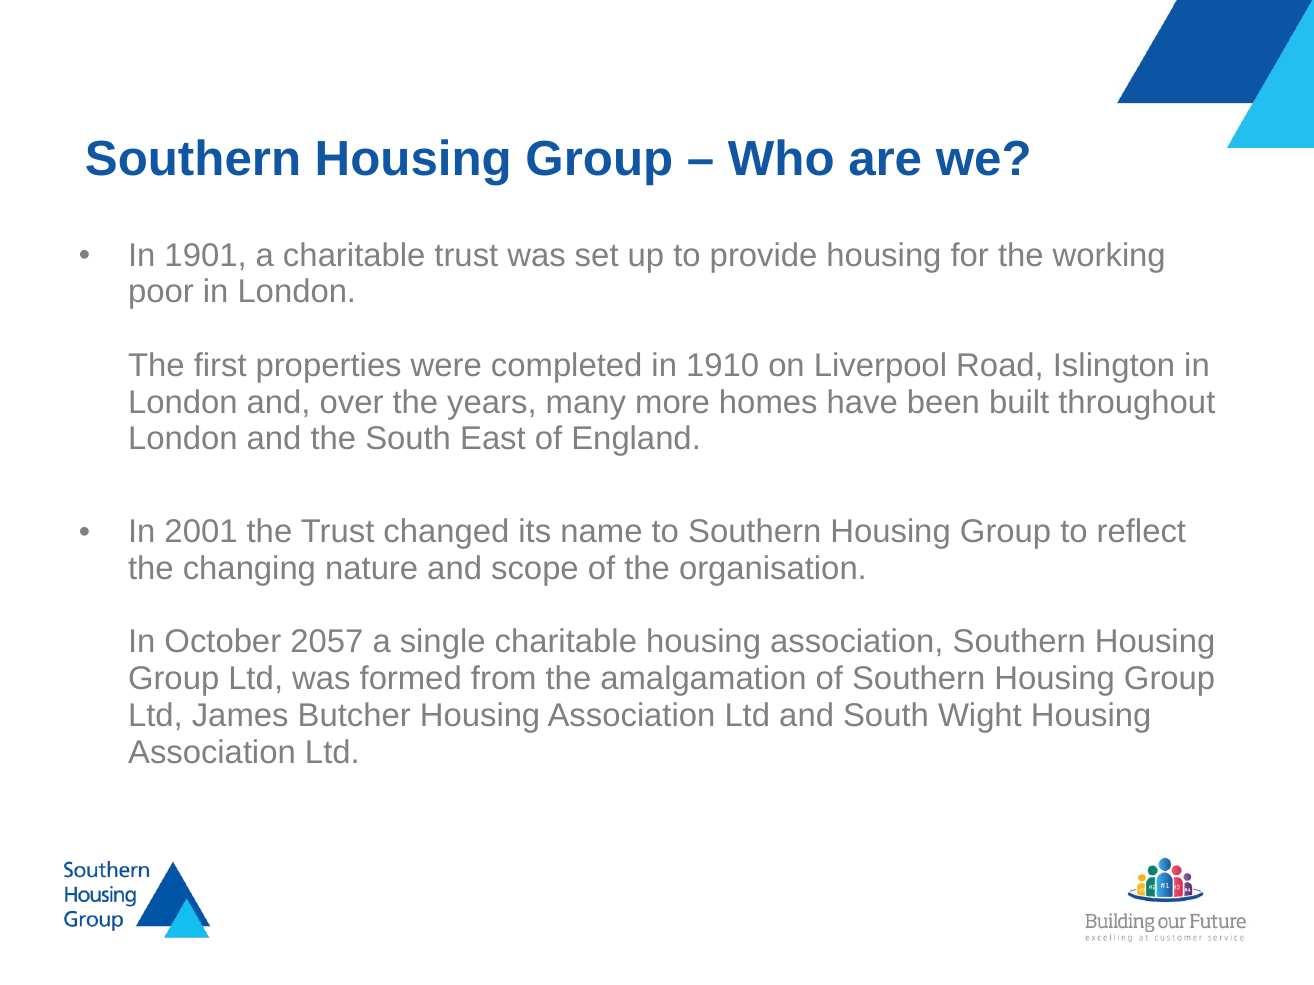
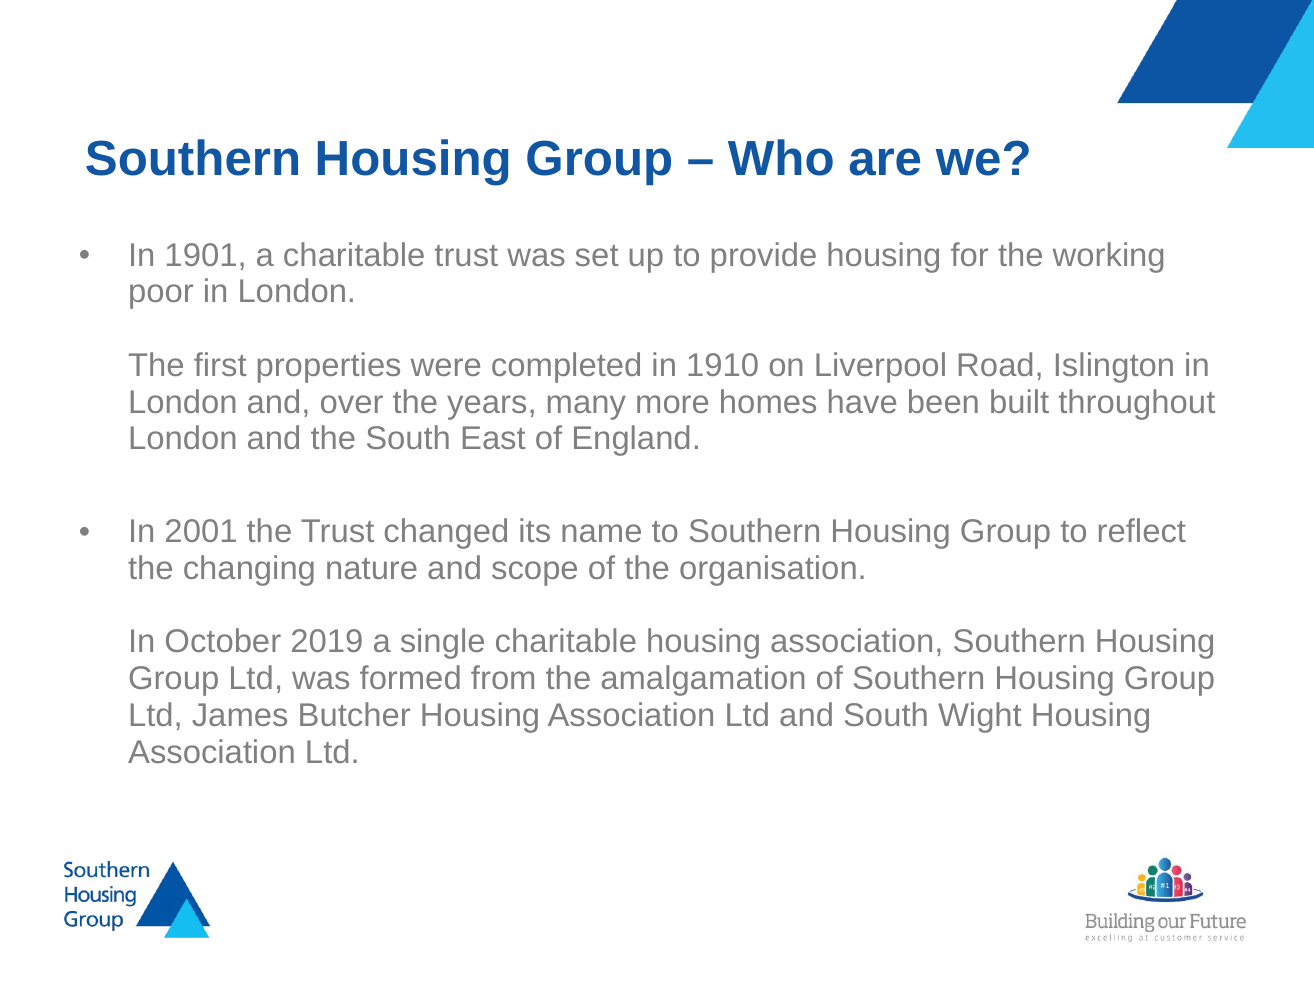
2057: 2057 -> 2019 (327, 642)
